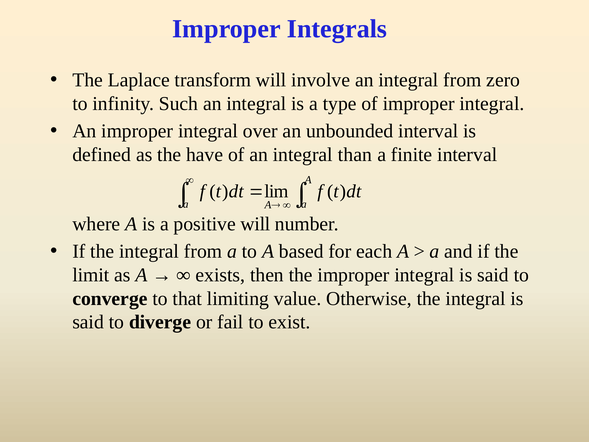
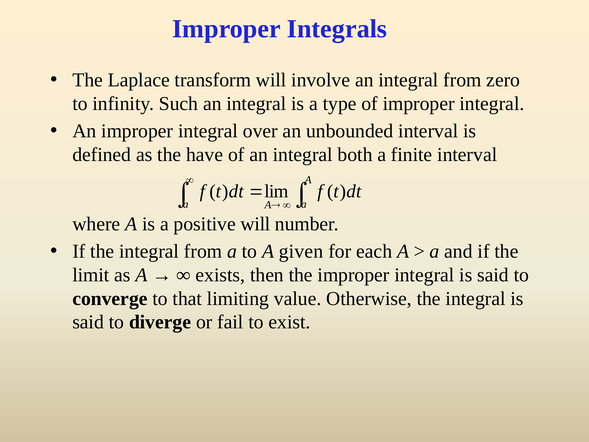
than: than -> both (355, 155)
based: based -> given (301, 251)
